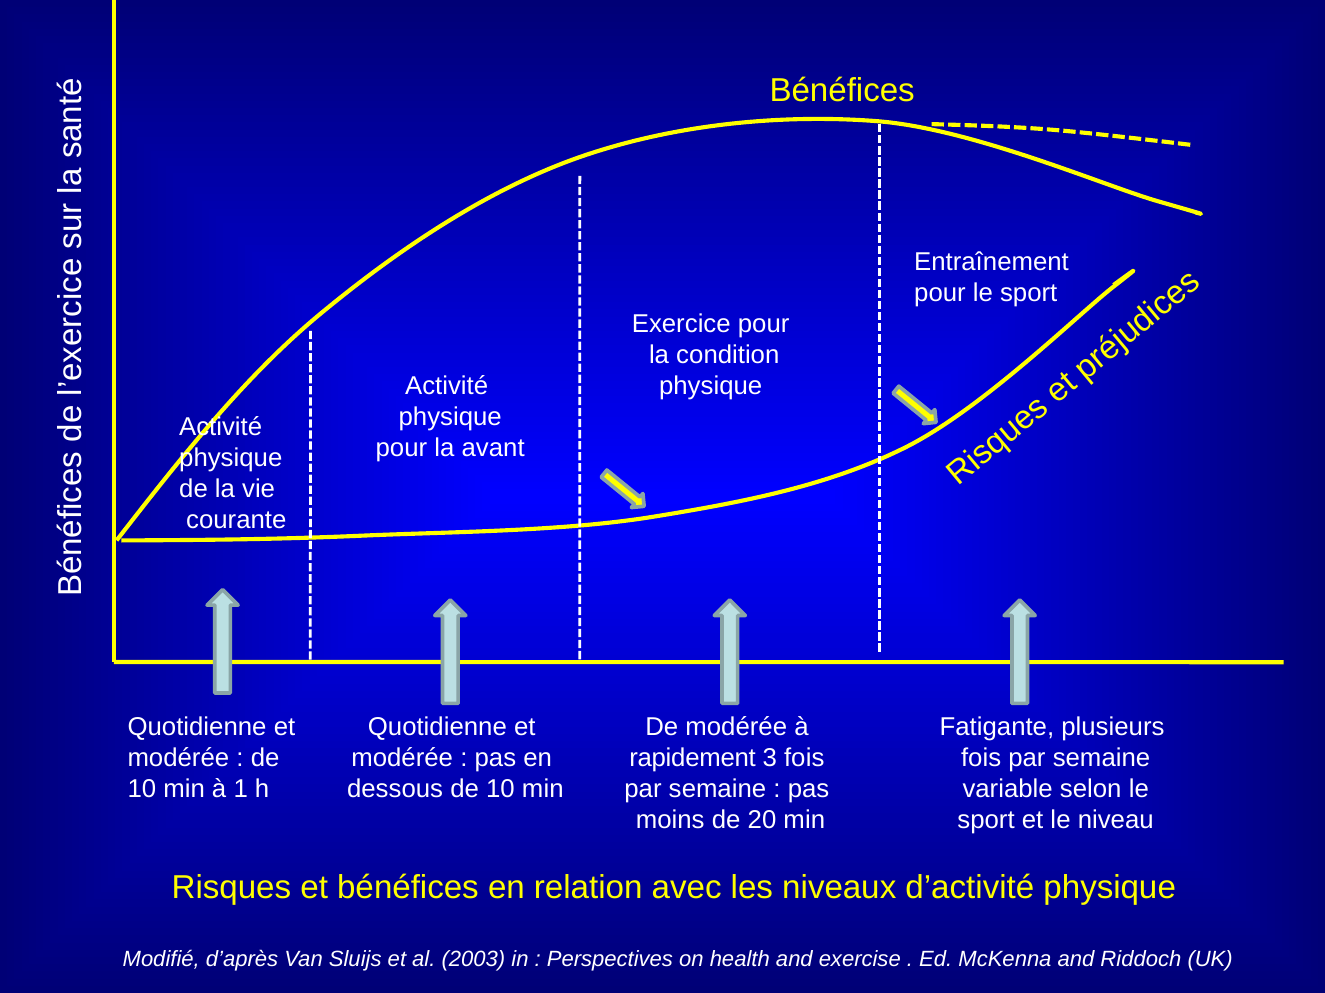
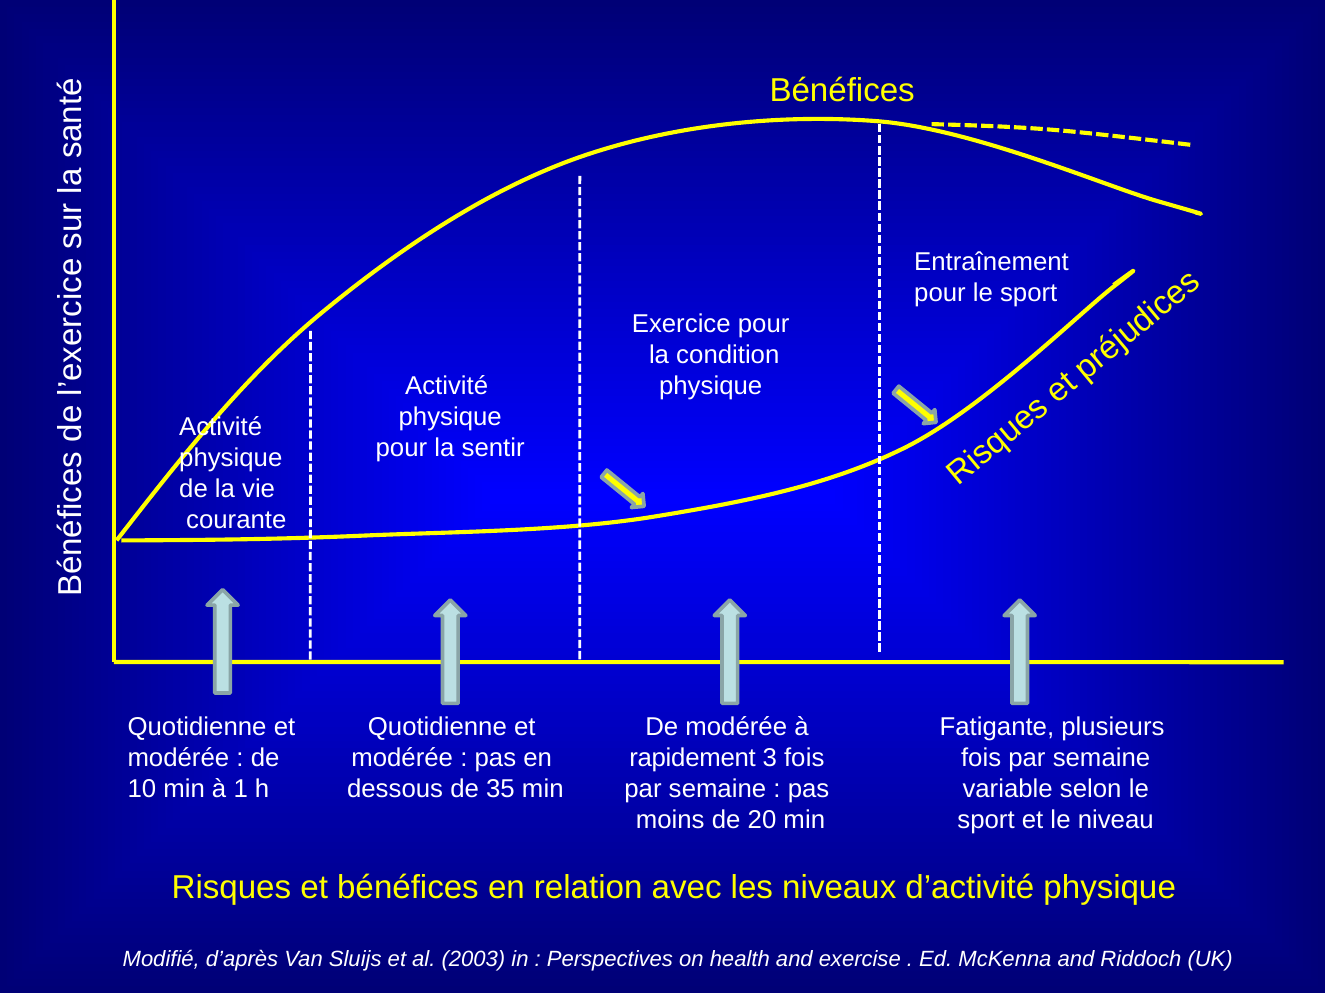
avant: avant -> sentir (493, 448)
dessous de 10: 10 -> 35 (500, 790)
